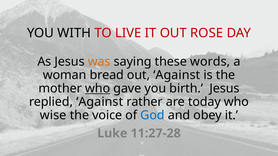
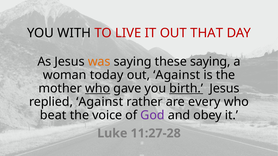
ROSE: ROSE -> THAT (207, 33)
these words: words -> saying (210, 62)
bread: bread -> today (107, 75)
birth underline: none -> present (186, 89)
today: today -> every (204, 102)
wise: wise -> beat (53, 115)
God colour: blue -> purple (153, 115)
